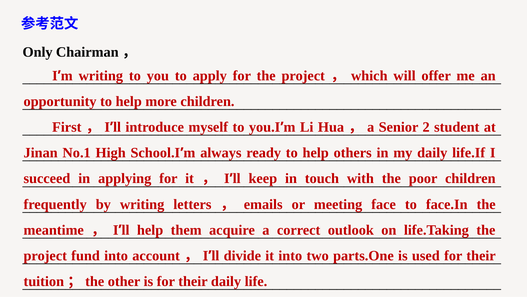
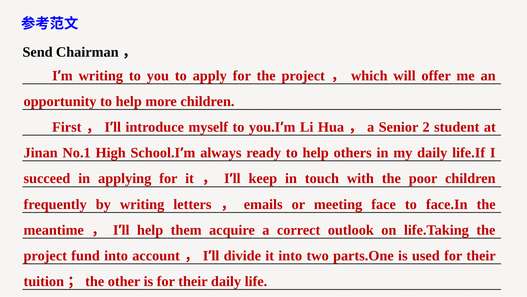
Only: Only -> Send (38, 52)
